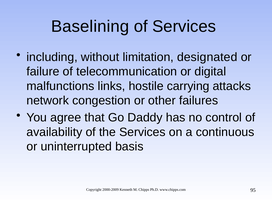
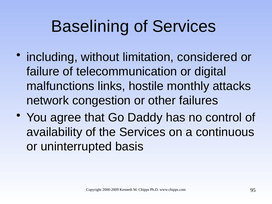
designated: designated -> considered (207, 57)
carrying: carrying -> monthly (188, 86)
